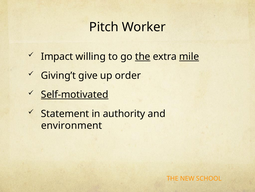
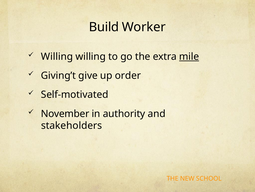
Pitch: Pitch -> Build (104, 27)
Impact: Impact -> Willing (57, 56)
the underline: present -> none (143, 56)
Self-motivated underline: present -> none (75, 94)
Statement: Statement -> November (65, 113)
environment: environment -> stakeholders (72, 125)
